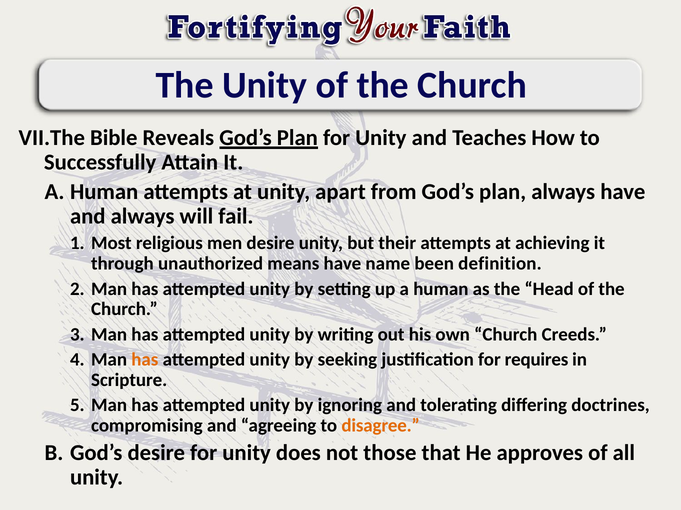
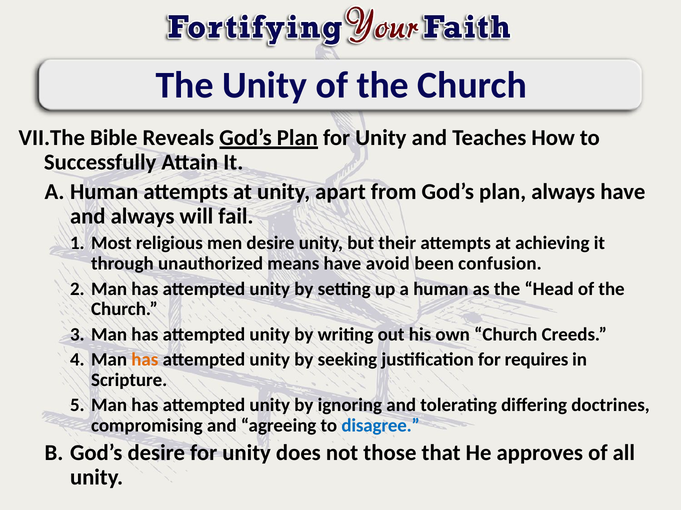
name: name -> avoid (388, 264)
definition: definition -> confusion (500, 264)
disagree colour: orange -> blue (381, 426)
